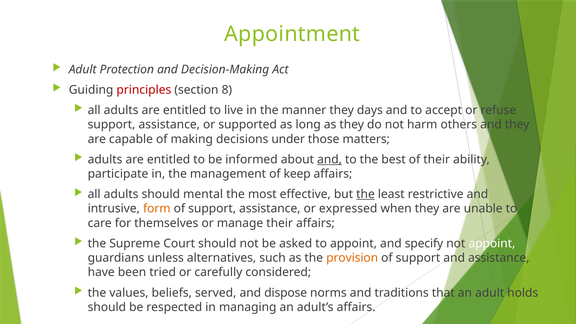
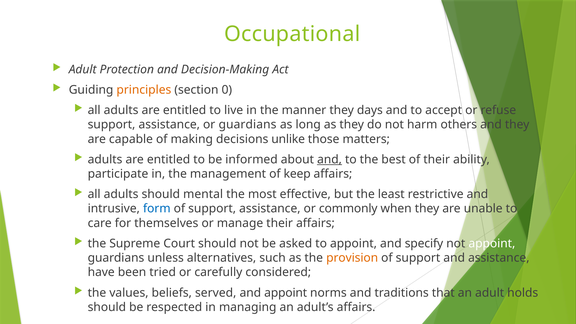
Appointment: Appointment -> Occupational (292, 34)
principles colour: red -> orange (144, 90)
8: 8 -> 0 (227, 90)
or supported: supported -> guardians (248, 125)
under: under -> unlike (288, 139)
the underline: present -> none (365, 194)
form colour: orange -> blue (157, 209)
expressed: expressed -> commonly (348, 209)
and dispose: dispose -> appoint (286, 293)
